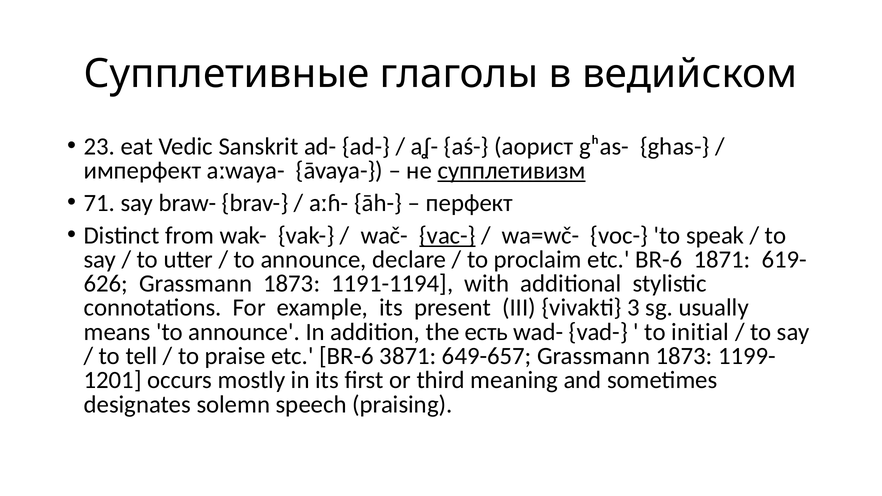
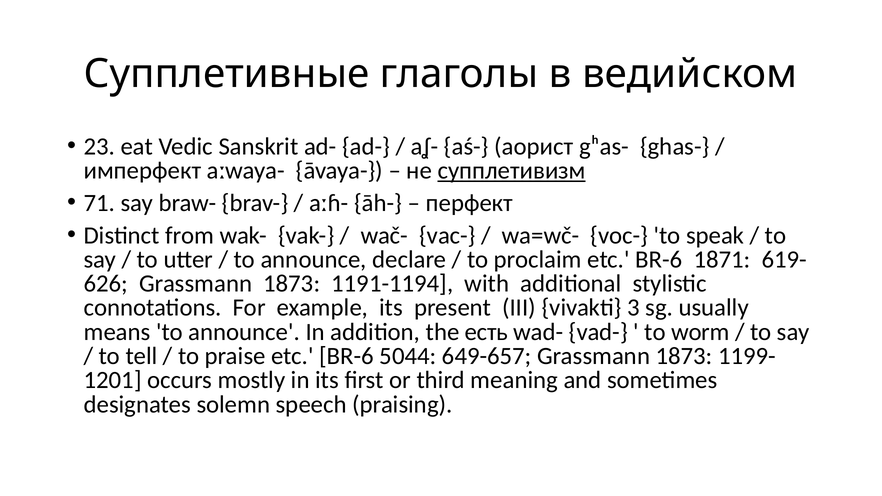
vac- underline: present -> none (447, 235)
initial: initial -> worm (700, 332)
3871: 3871 -> 5044 (408, 356)
